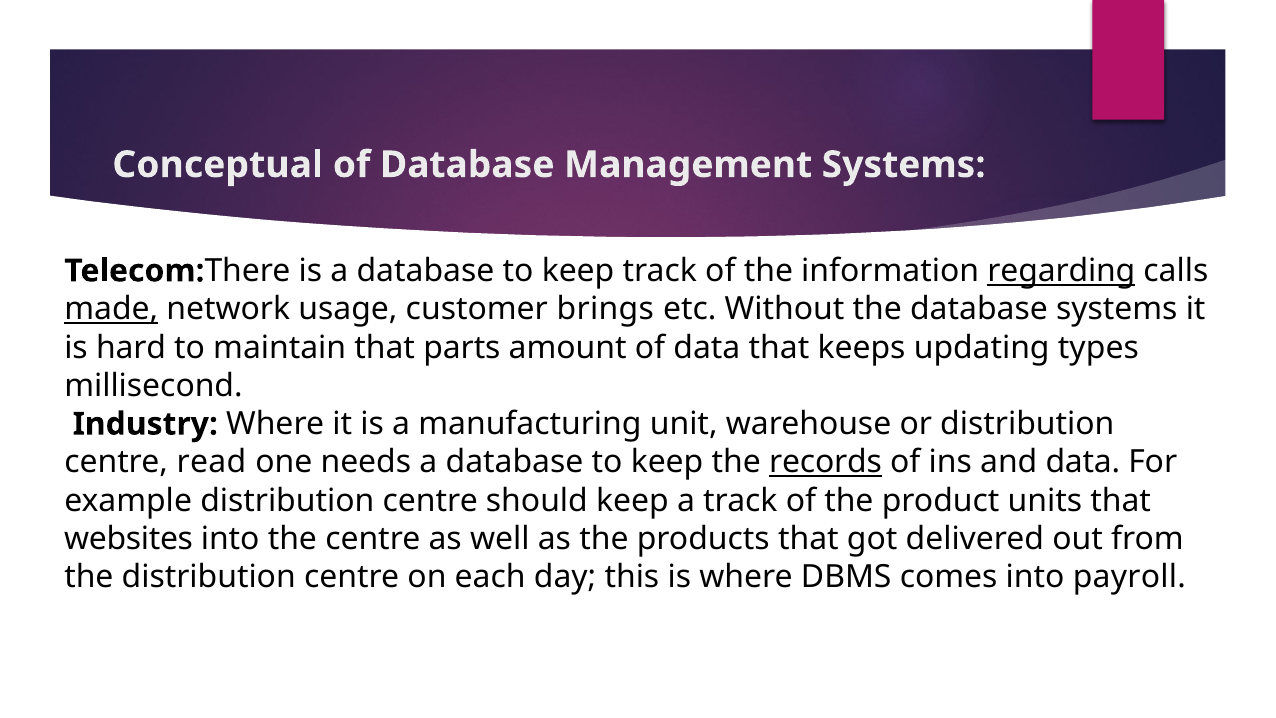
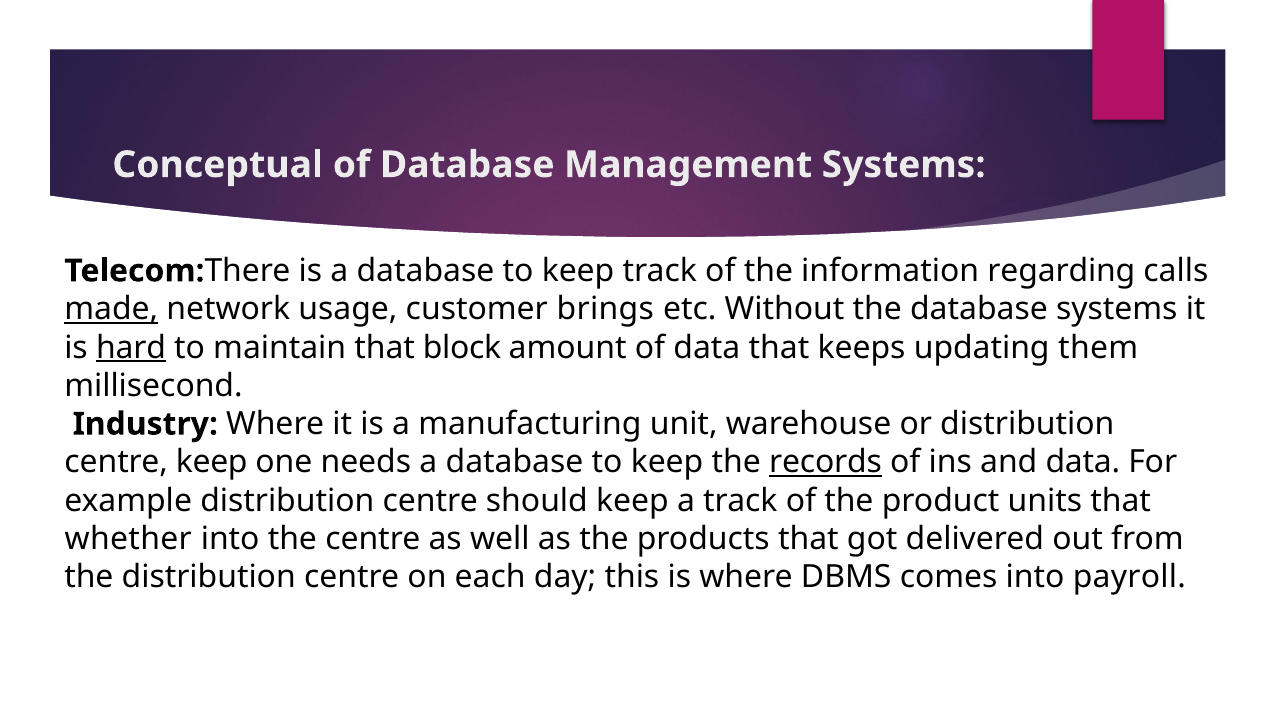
regarding underline: present -> none (1061, 271)
hard underline: none -> present (131, 347)
parts: parts -> block (462, 347)
types: types -> them (1098, 347)
centre read: read -> keep (212, 462)
websites: websites -> whether (128, 539)
